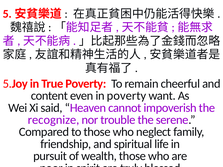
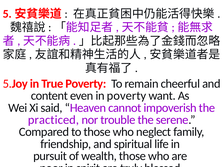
recognize: recognize -> practiced (54, 120)
